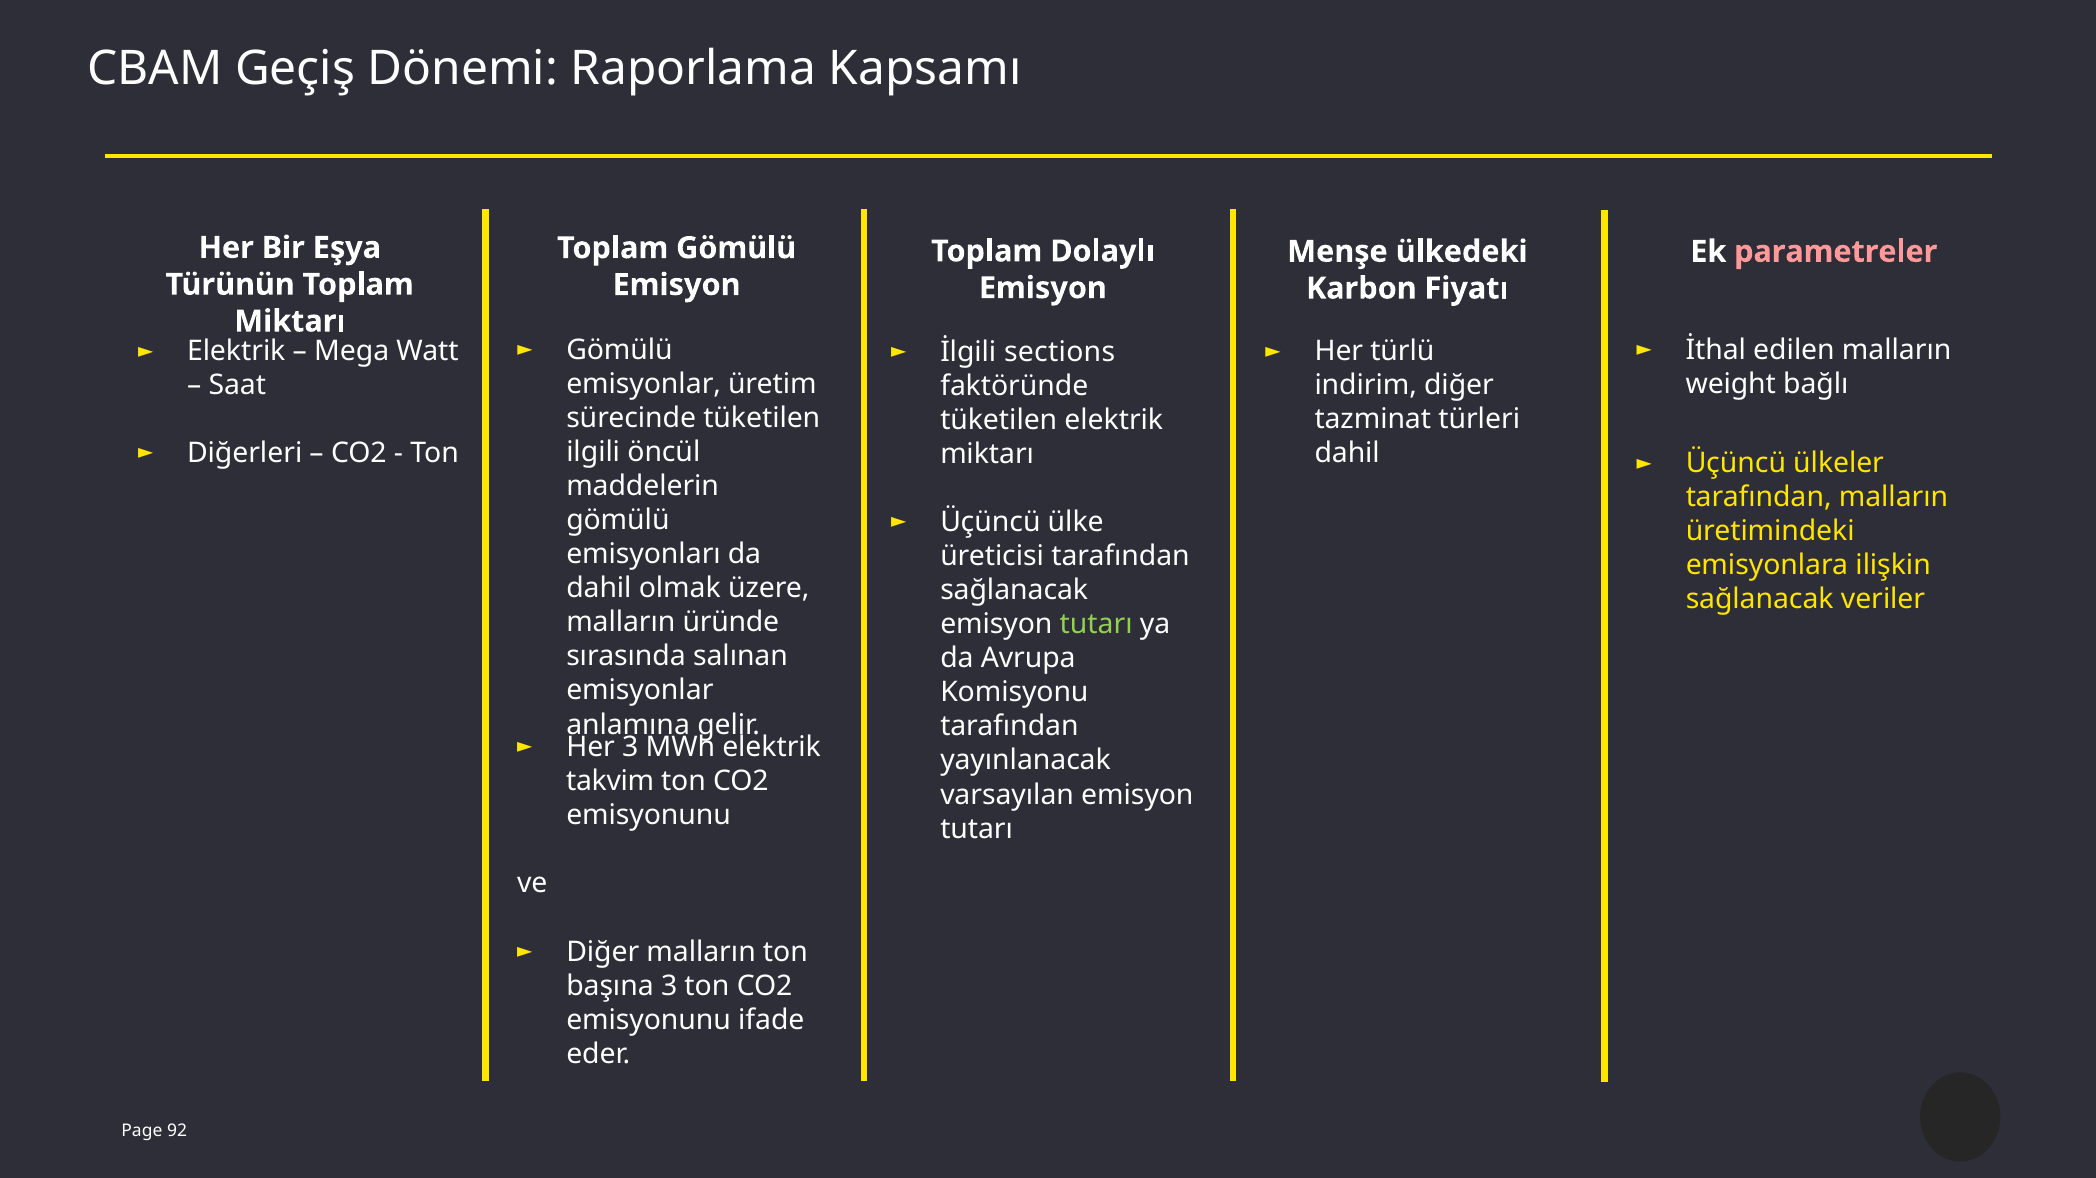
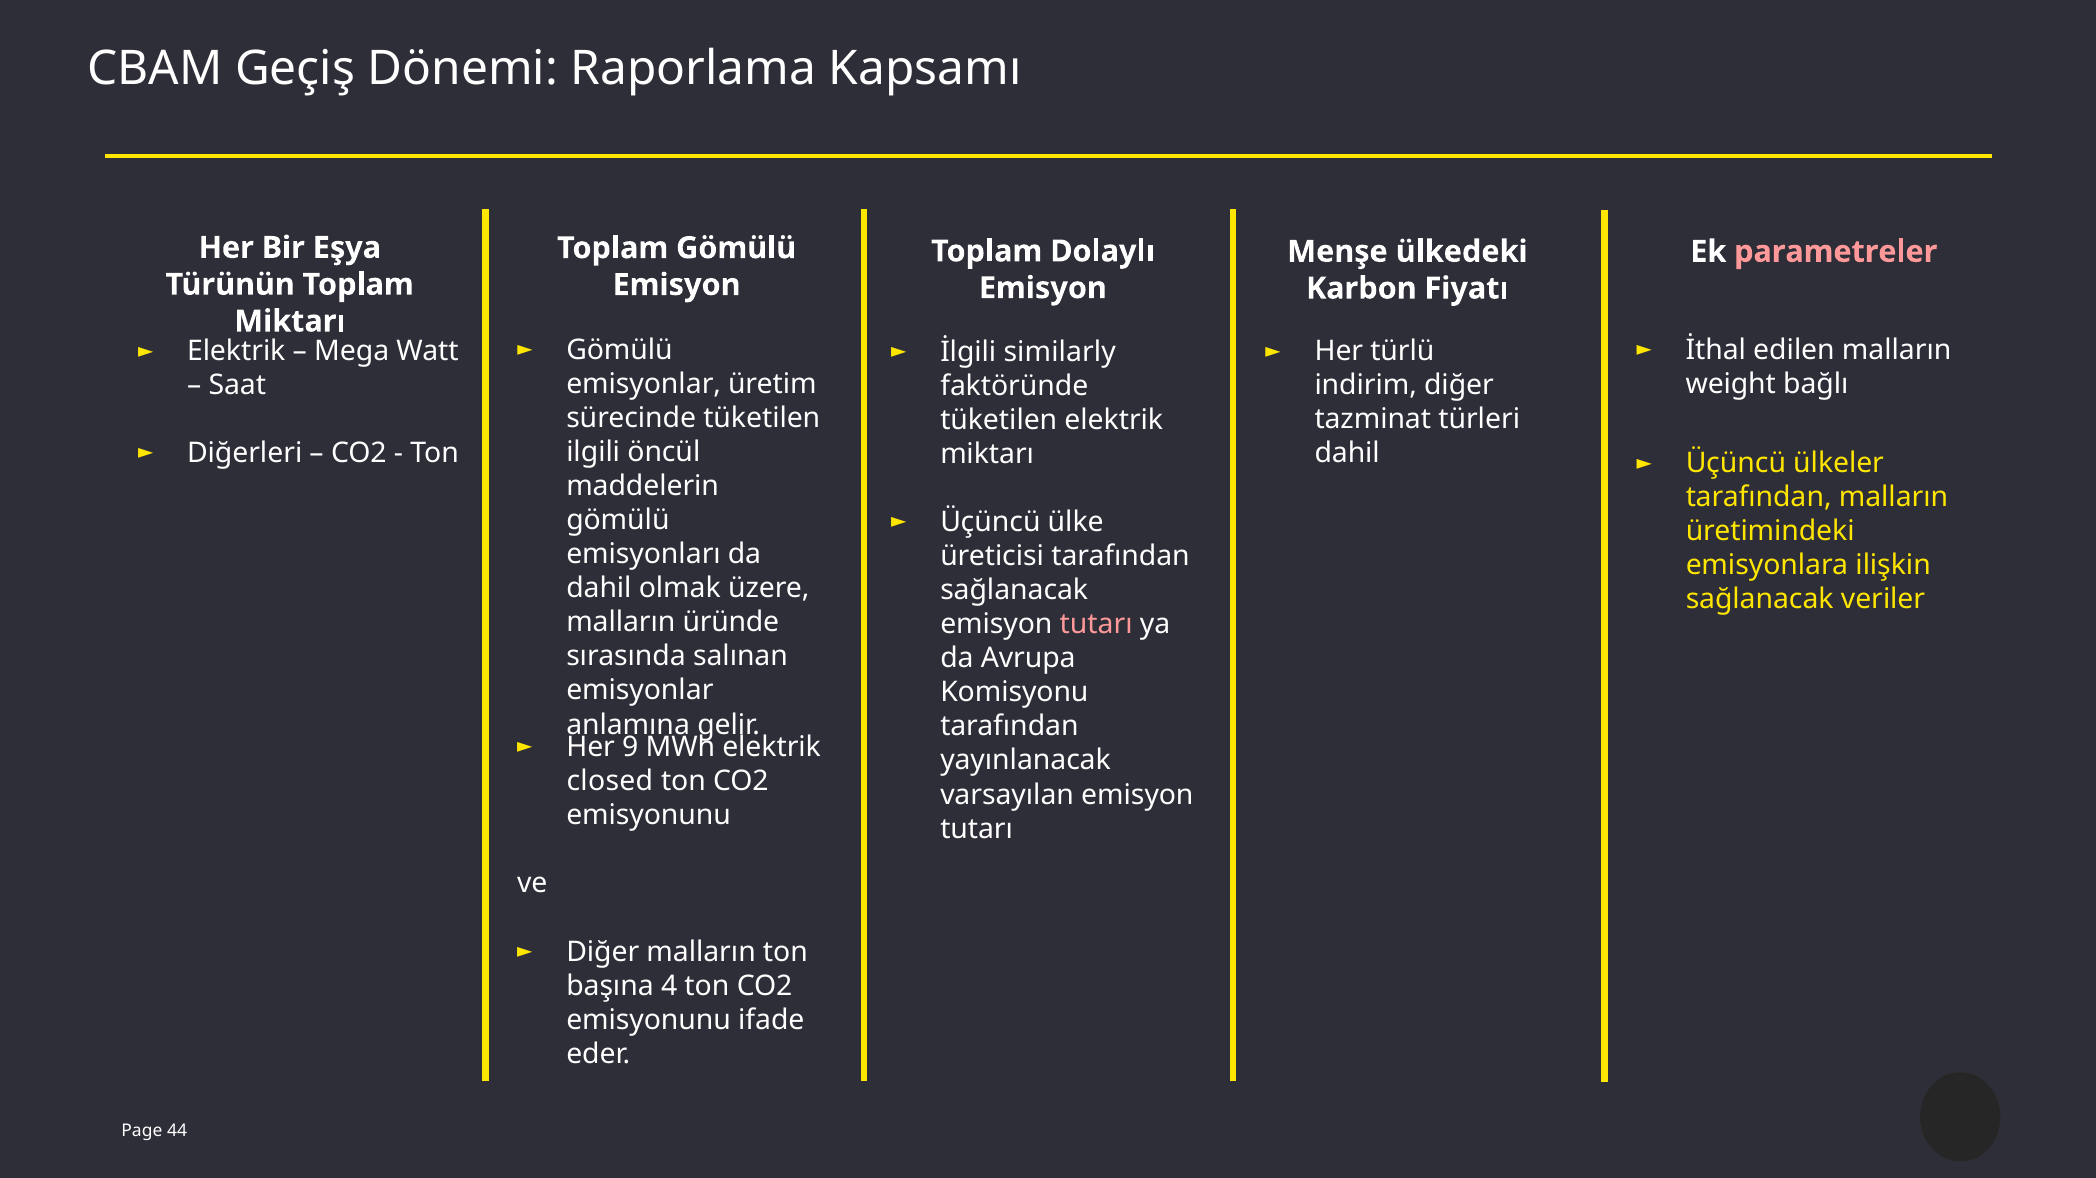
sections: sections -> similarly (1060, 352)
tutarı colour: light green -> pink (1096, 625)
Her 3: 3 -> 9 (630, 747)
takvim: takvim -> closed (610, 782)
başına 3: 3 -> 4 (669, 986)
92: 92 -> 44 (177, 1131)
